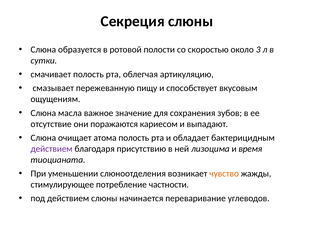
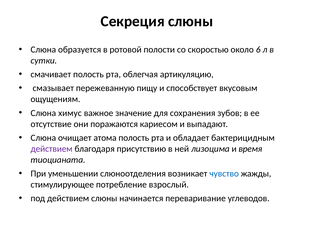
3: 3 -> 6 (258, 49)
масла: масла -> химус (70, 113)
чувство colour: orange -> blue (224, 173)
частности: частности -> взрослый (169, 184)
